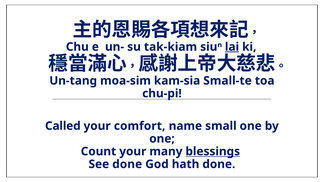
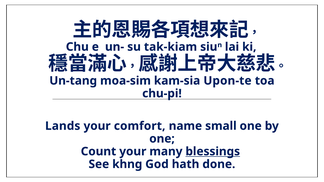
lai underline: present -> none (232, 47)
Small-te: Small-te -> Upon-te (227, 81)
Called: Called -> Lands (63, 126)
See done: done -> khng (127, 164)
